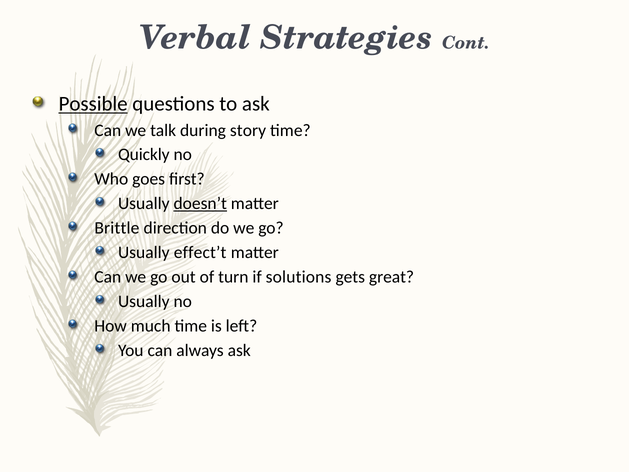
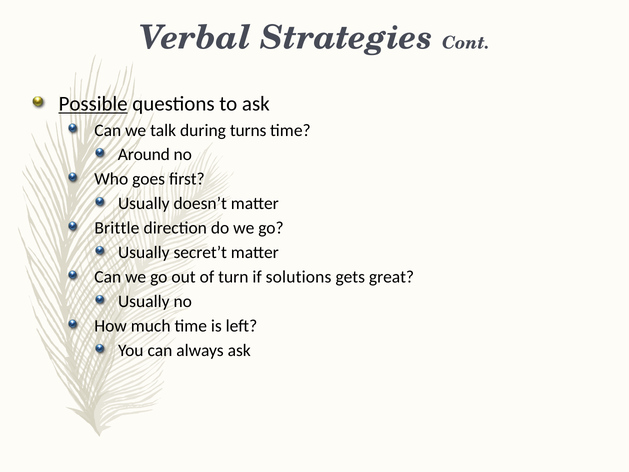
story: story -> turns (248, 130)
Quickly: Quickly -> Around (144, 155)
doesn’t underline: present -> none (200, 204)
effect’t: effect’t -> secret’t (200, 252)
